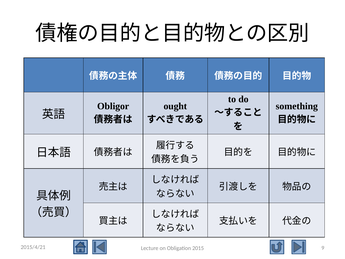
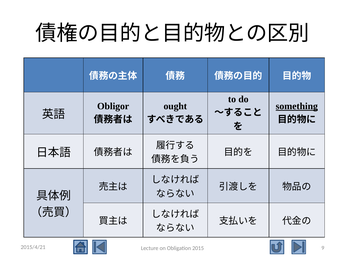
something underline: none -> present (297, 106)
